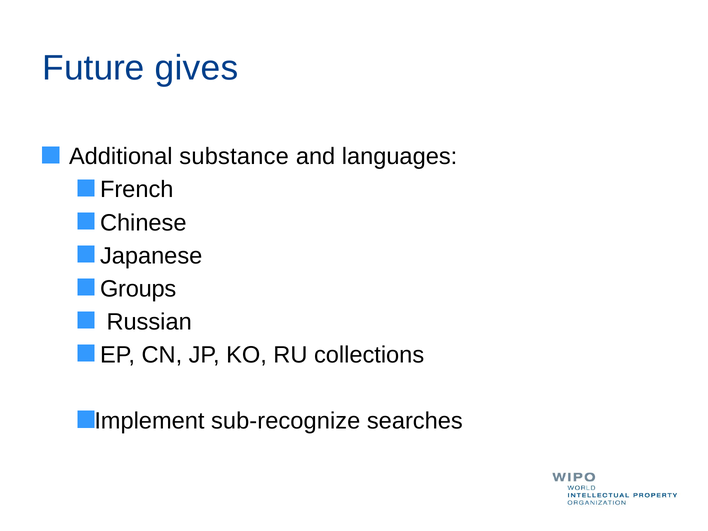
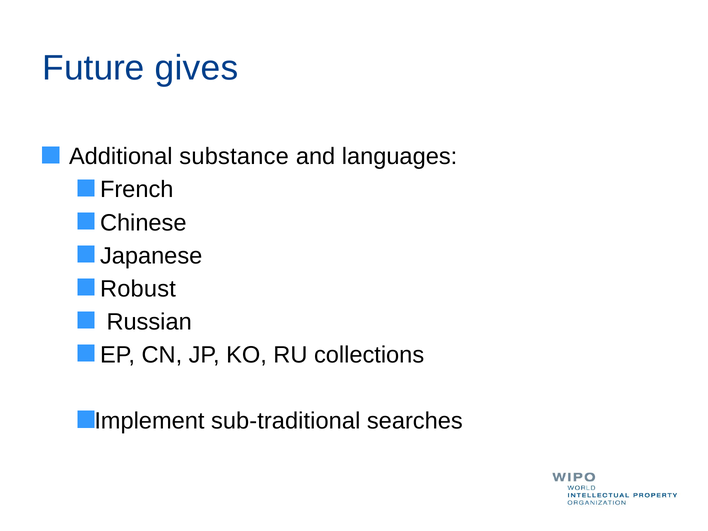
Groups: Groups -> Robust (138, 289)
sub-recognize: sub-recognize -> sub-traditional (286, 421)
